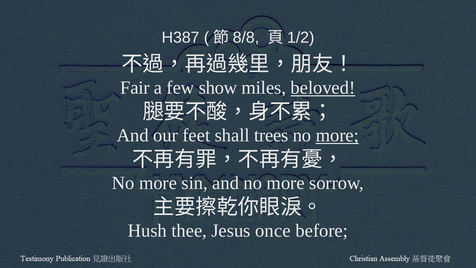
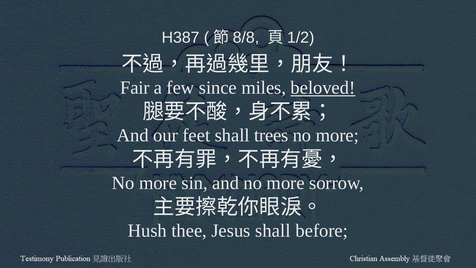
show: show -> since (218, 88)
more underline: present -> none (337, 135)
Jesus once: once -> shall (273, 231)
